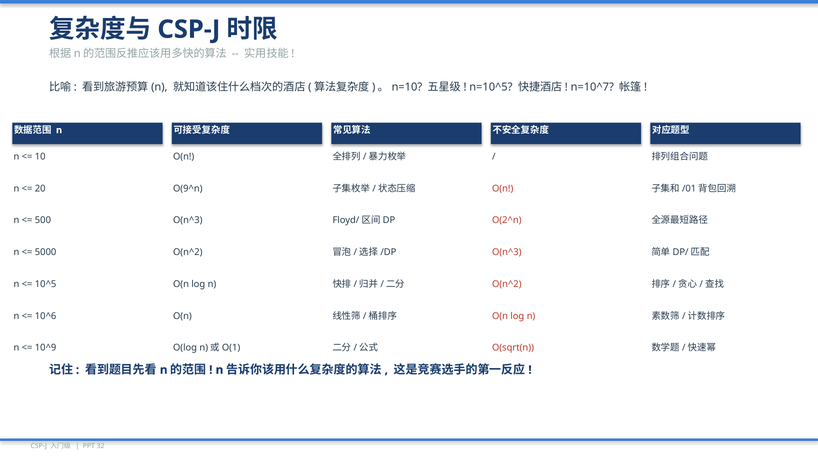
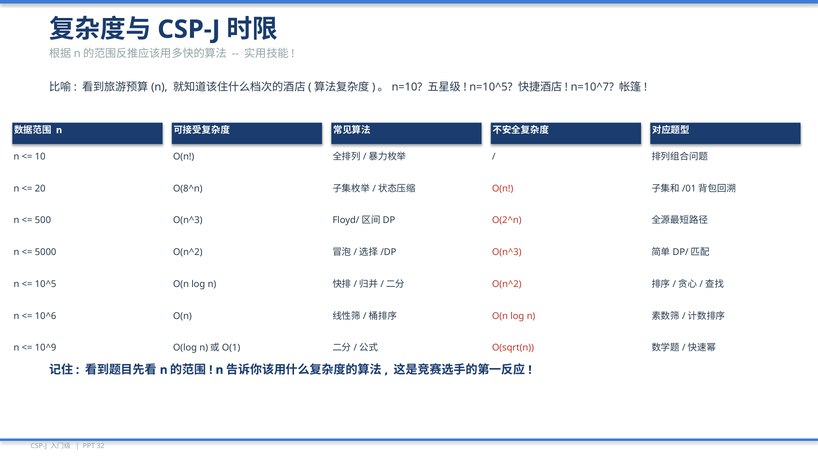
O(9^n: O(9^n -> O(8^n (188, 188)
